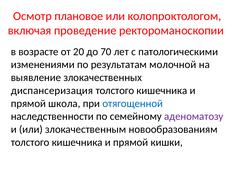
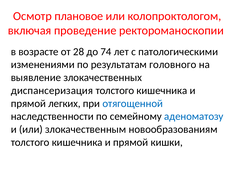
20: 20 -> 28 (79, 52)
70: 70 -> 74 (106, 52)
молочной: молочной -> головного (173, 64)
школа: школа -> легких (64, 103)
аденоматозу colour: purple -> blue (194, 116)
